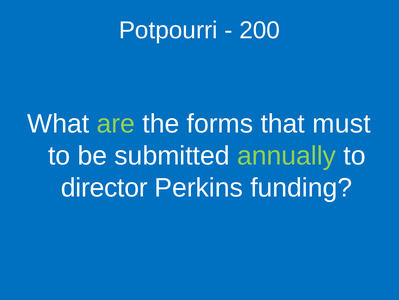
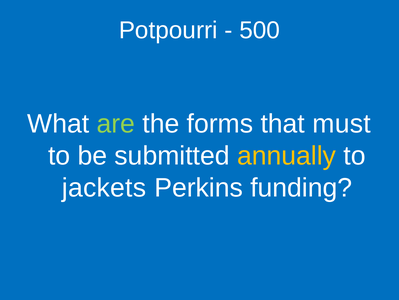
200: 200 -> 500 (260, 30)
annually colour: light green -> yellow (287, 155)
director: director -> jackets (104, 187)
